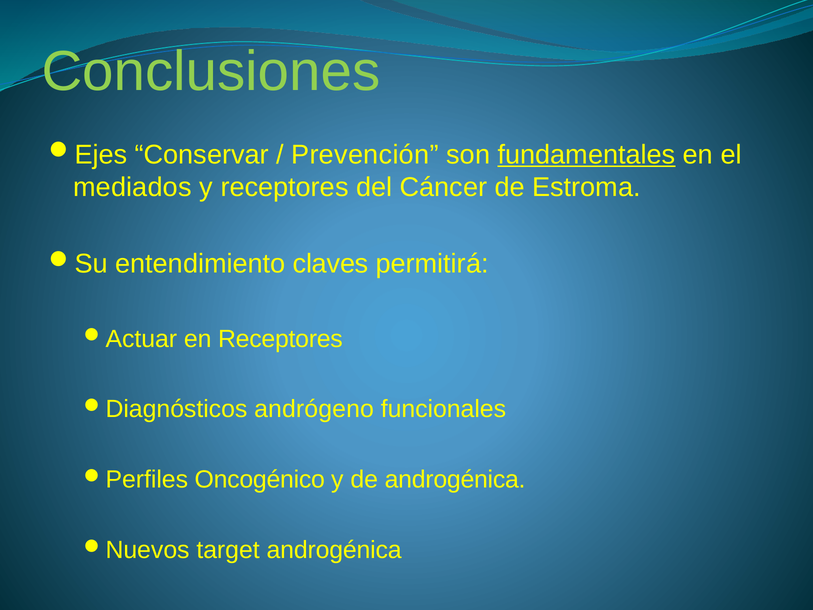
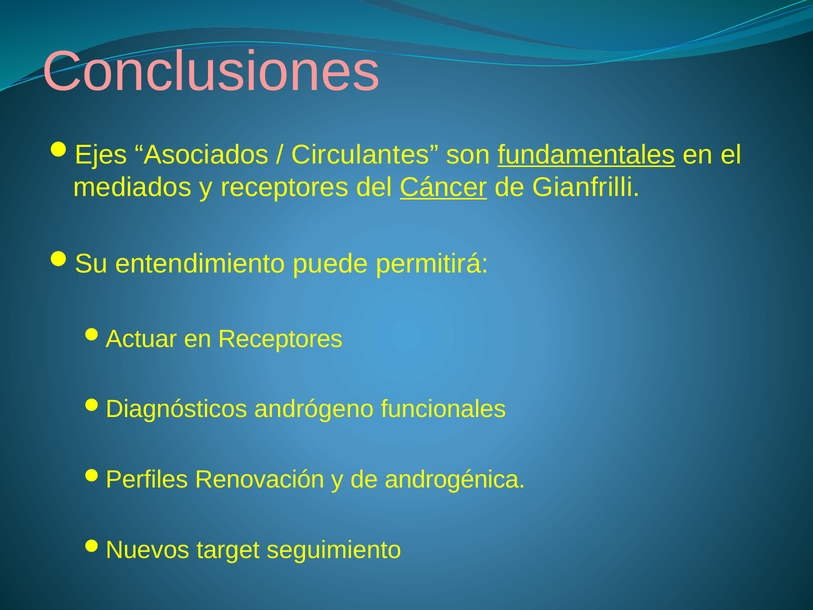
Conclusiones colour: light green -> pink (211, 72)
Conservar: Conservar -> Asociados (202, 155)
Prevención: Prevención -> Circulantes (365, 155)
Cáncer underline: none -> present (443, 187)
Estroma: Estroma -> Gianfrilli (586, 187)
claves: claves -> puede (331, 264)
Oncogénico: Oncogénico -> Renovación (260, 480)
target androgénica: androgénica -> seguimiento (334, 550)
